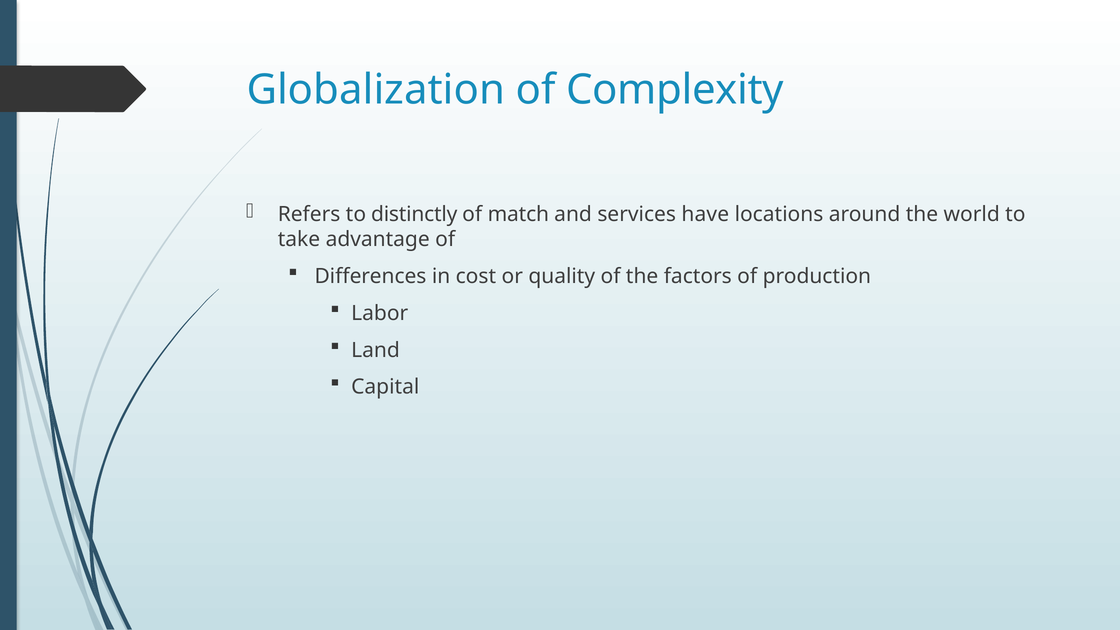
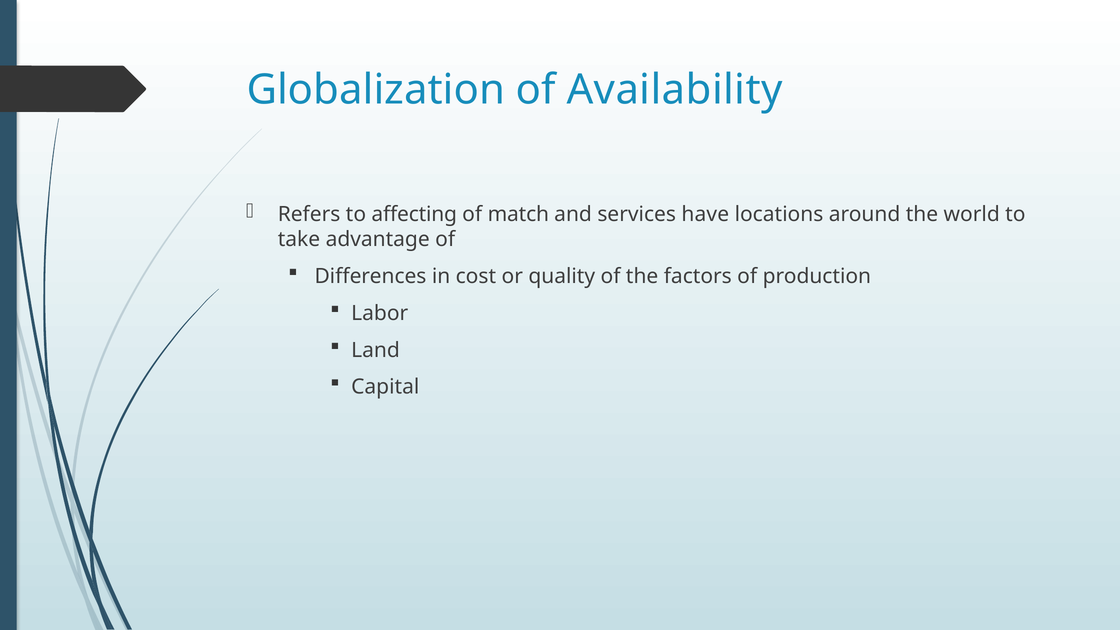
Complexity: Complexity -> Availability (675, 90)
distinctly: distinctly -> affecting (414, 214)
